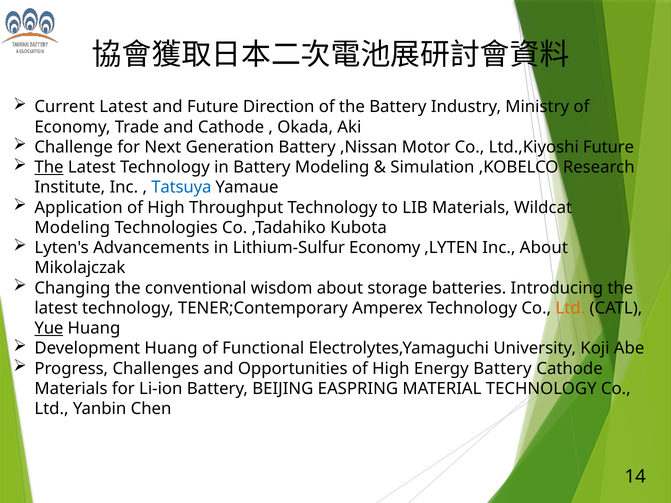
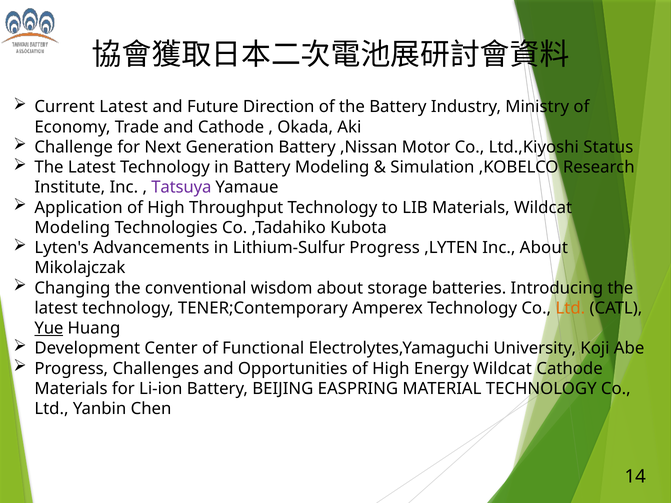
Ltd.,Kiyoshi Future: Future -> Status (608, 147)
The underline: present -> none (49, 167)
Tatsuya colour: blue -> purple (181, 187)
Lithium-Sulfur Economy: Economy -> Progress (385, 248)
Development Huang: Huang -> Center (171, 349)
Energy Battery: Battery -> Wildcat (502, 369)
